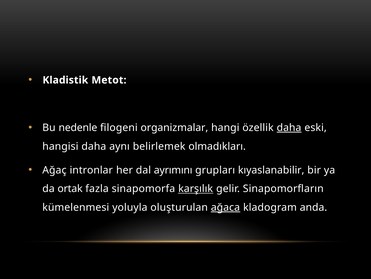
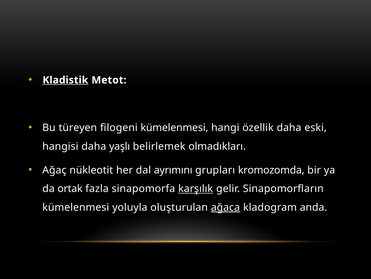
Kladistik underline: none -> present (65, 80)
nedenle: nedenle -> türeyen (78, 127)
filogeni organizmalar: organizmalar -> kümelenmesi (174, 127)
daha underline: present -> none (289, 127)
aynı: aynı -> yaşlı (120, 146)
intronlar: intronlar -> nükleotit (91, 170)
kıyaslanabilir: kıyaslanabilir -> kromozomda (271, 170)
